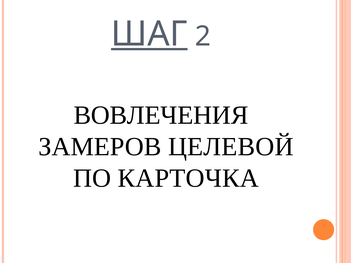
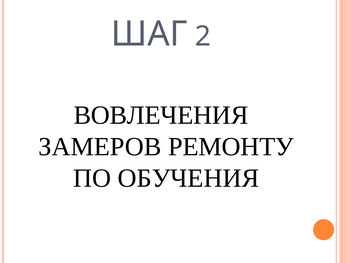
ШАГ underline: present -> none (149, 34)
ЦЕЛЕВОЙ: ЦЕЛЕВОЙ -> РЕМОНТУ (231, 147)
КАРТОЧКА: КАРТОЧКА -> ОБУЧЕНИЯ (188, 178)
